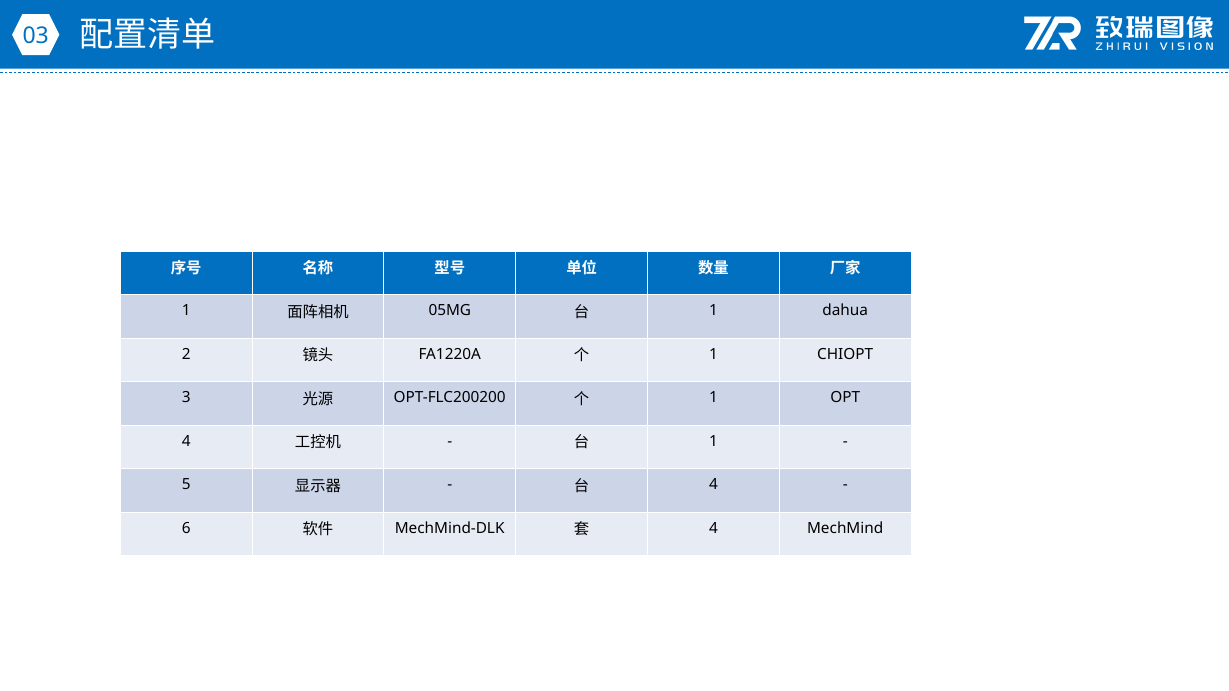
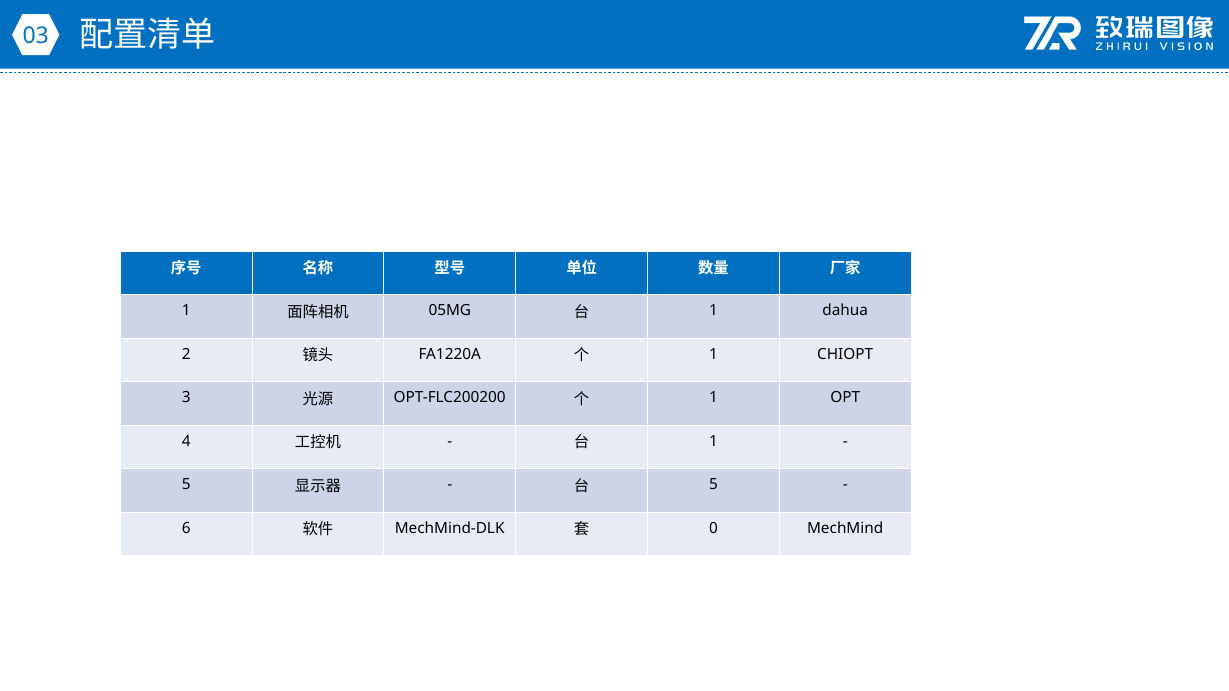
4: 4 -> 5 (713, 485)
4: 4 -> 0 (713, 529)
